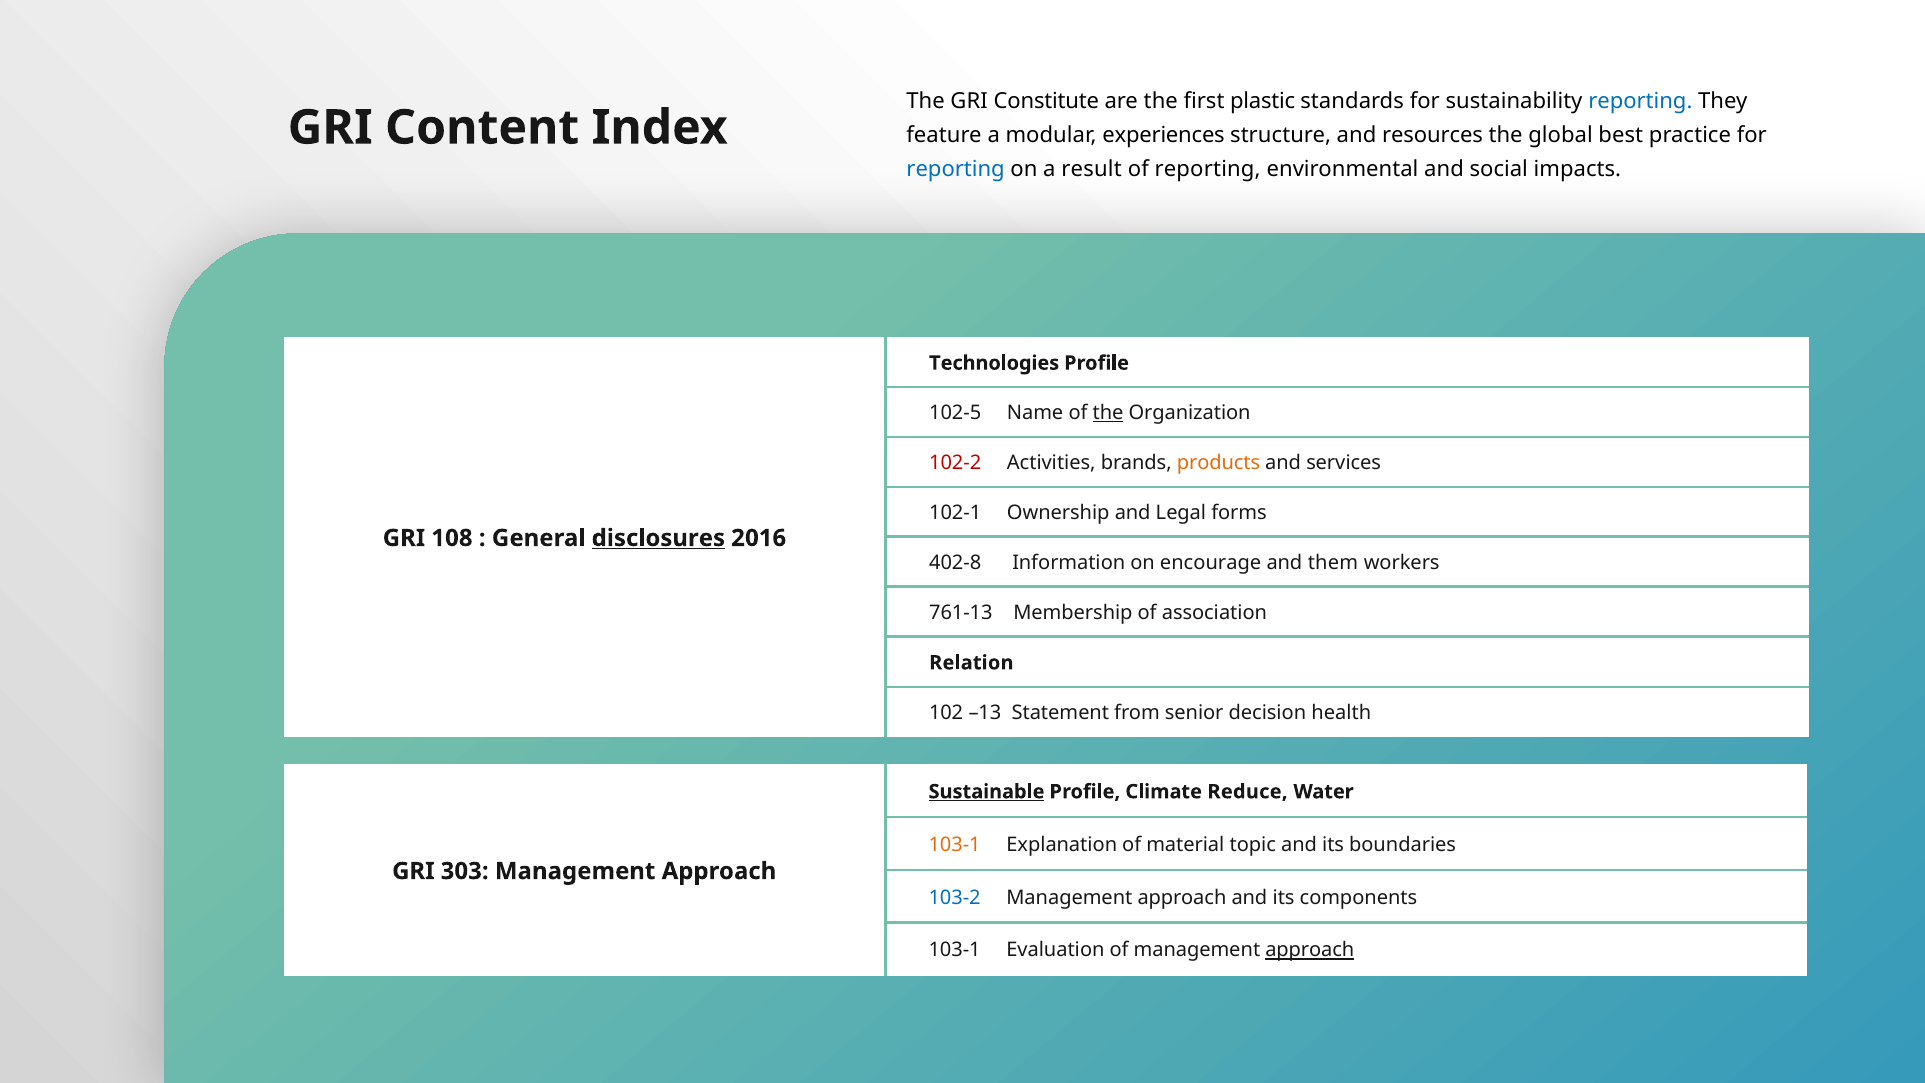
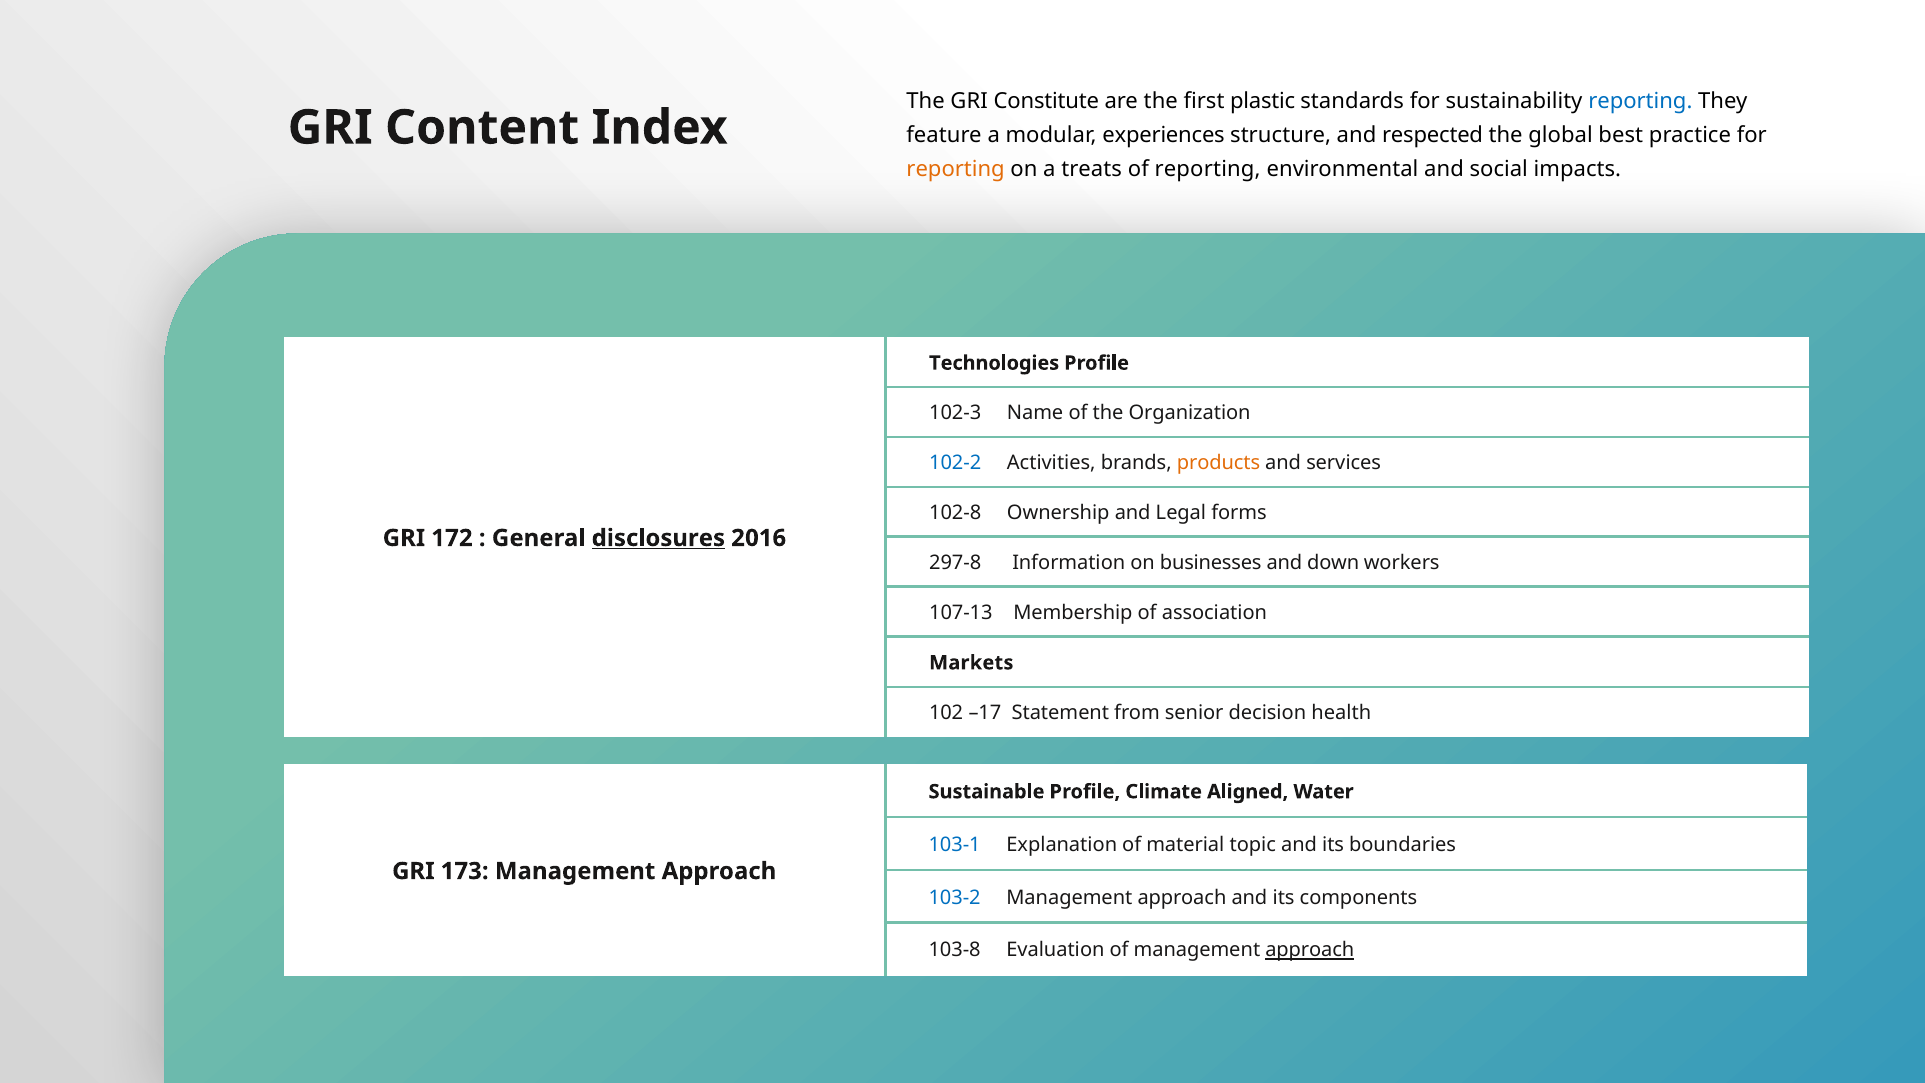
resources: resources -> respected (1433, 135)
reporting colour: blue -> orange (956, 169)
result: result -> treats (1092, 169)
102-5: 102-5 -> 102-3 (955, 413)
the underline: present -> none (1108, 413)
102-2 colour: red -> blue (955, 463)
102-1: 102-1 -> 102-8 (955, 513)
108: 108 -> 172 (452, 538)
402-8: 402-8 -> 297-8 (955, 563)
encourage: encourage -> businesses (1211, 563)
them: them -> down (1333, 563)
761-13: 761-13 -> 107-13 (961, 613)
Relation: Relation -> Markets (971, 663)
–13: –13 -> –17 (985, 713)
Sustainable underline: present -> none (987, 792)
Reduce: Reduce -> Aligned (1248, 792)
103-1 colour: orange -> blue (955, 845)
303: 303 -> 173 (465, 871)
103-1: 103-1 -> 103-8 (955, 950)
